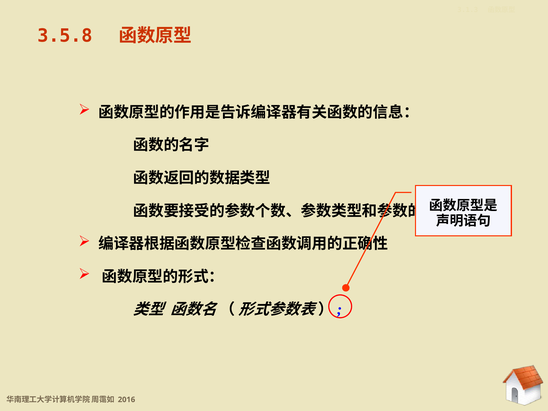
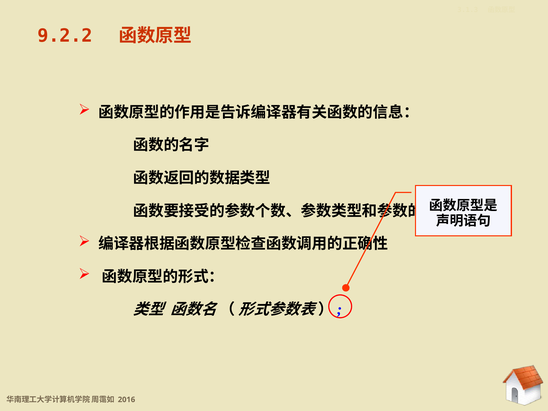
3.5.8: 3.5.8 -> 9.2.2 (65, 36)
